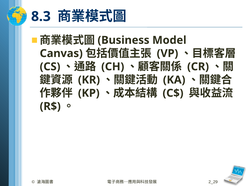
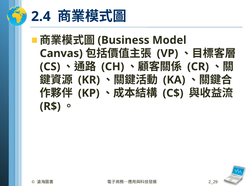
8.3: 8.3 -> 2.4 (41, 16)
